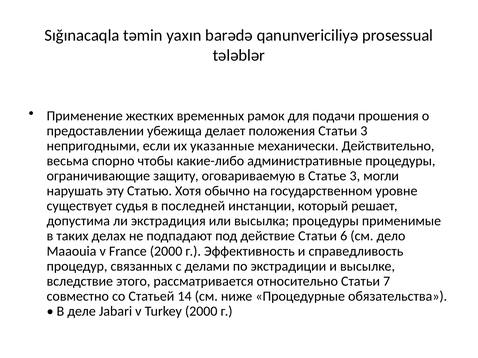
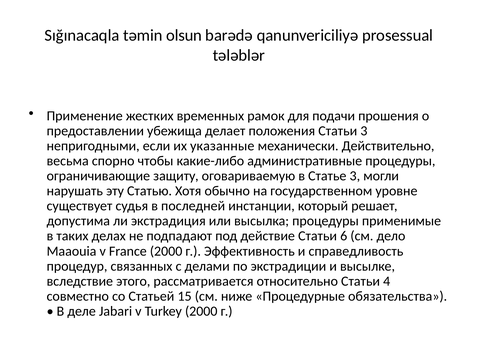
yaxın: yaxın -> olsun (184, 35)
7: 7 -> 4 (387, 282)
14: 14 -> 15 (185, 297)
